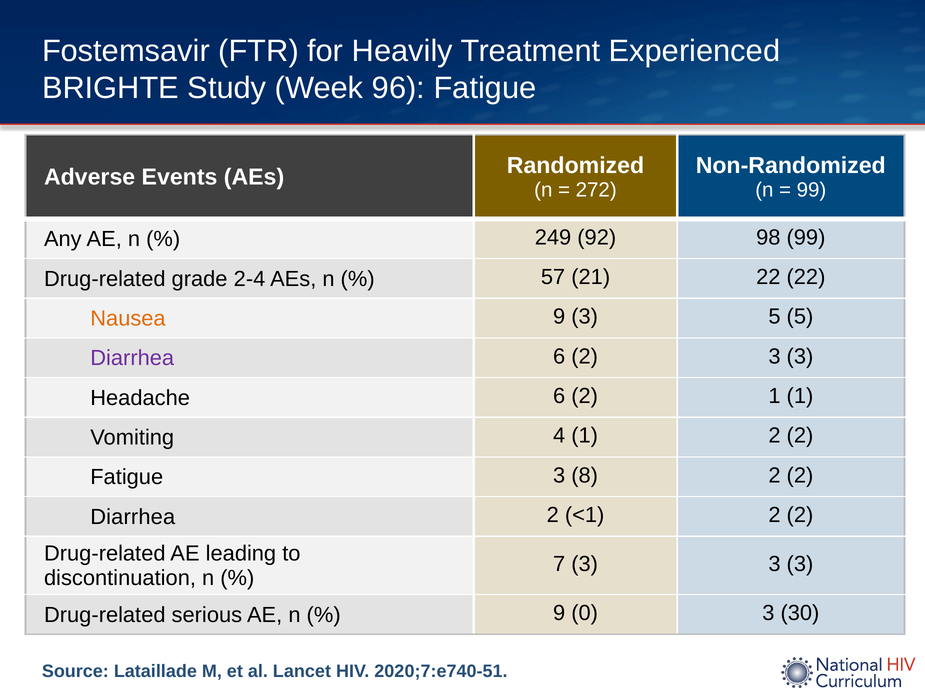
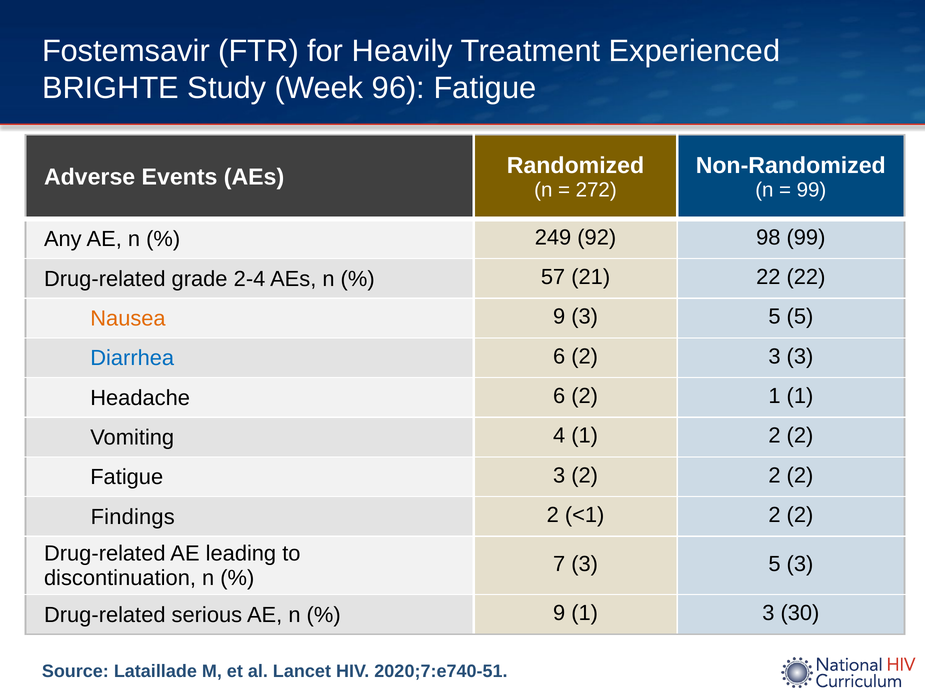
Diarrhea colour: purple -> blue (132, 358)
3 8: 8 -> 2 (585, 475)
Diarrhea: Diarrhea -> Findings (133, 517)
7 3 3: 3 -> 5 (775, 564)
9 0: 0 -> 1 (585, 613)
